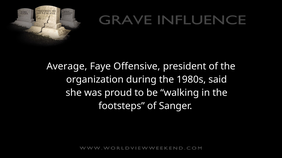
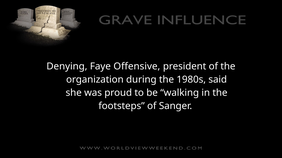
Average: Average -> Denying (67, 67)
